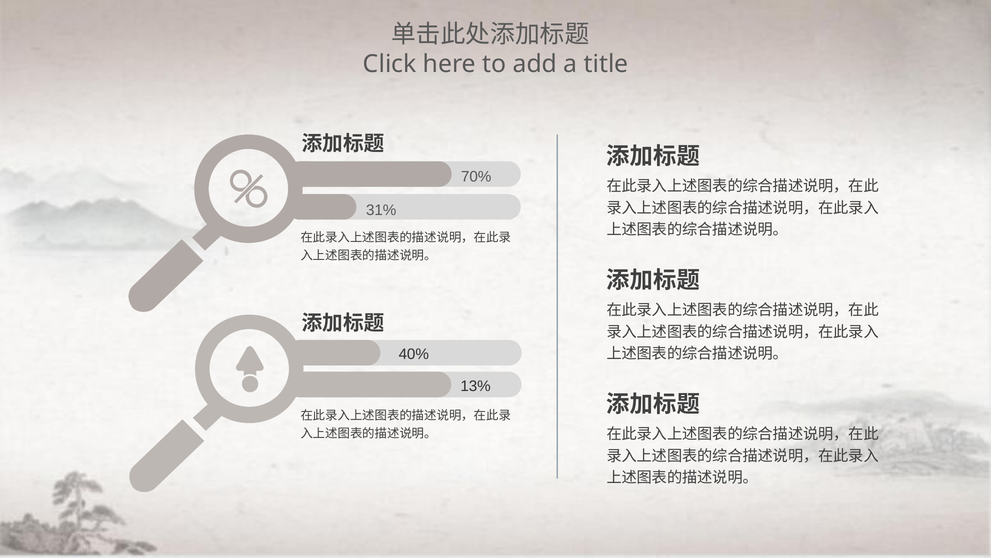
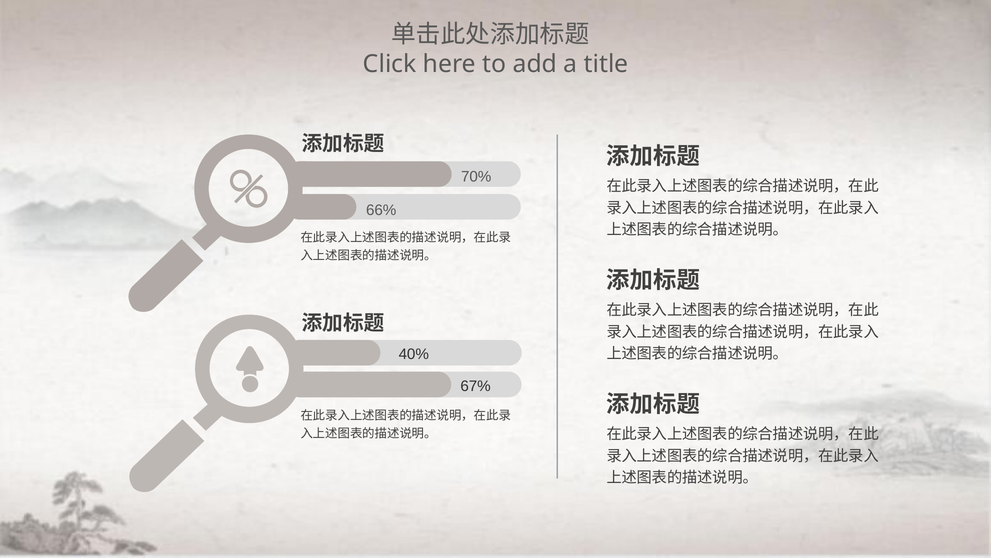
31%: 31% -> 66% (381, 210)
13%: 13% -> 67% (476, 386)
